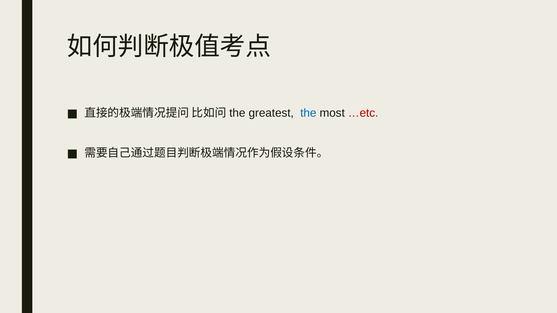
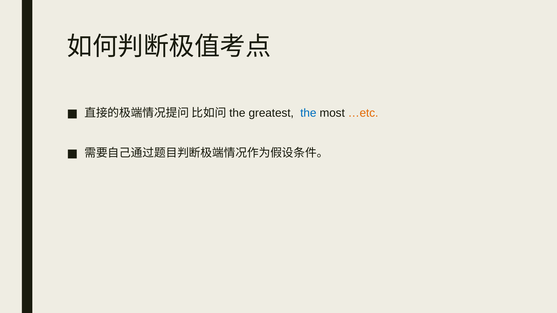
…etc colour: red -> orange (363, 113)
